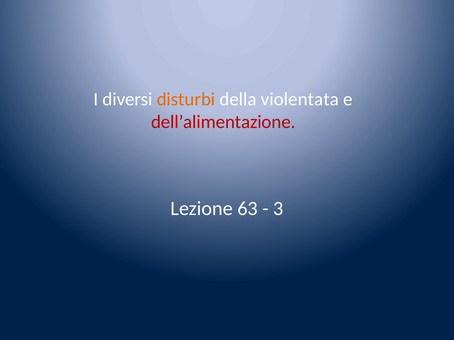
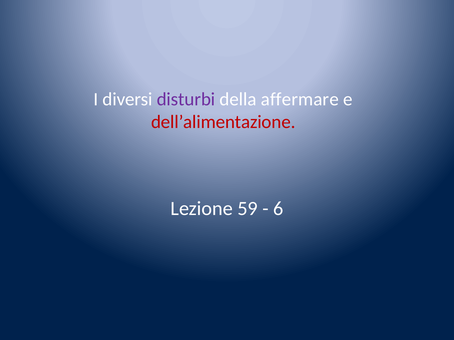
disturbi colour: orange -> purple (186, 100)
violentata: violentata -> affermare (300, 100)
63: 63 -> 59 (248, 209)
3: 3 -> 6 (278, 209)
